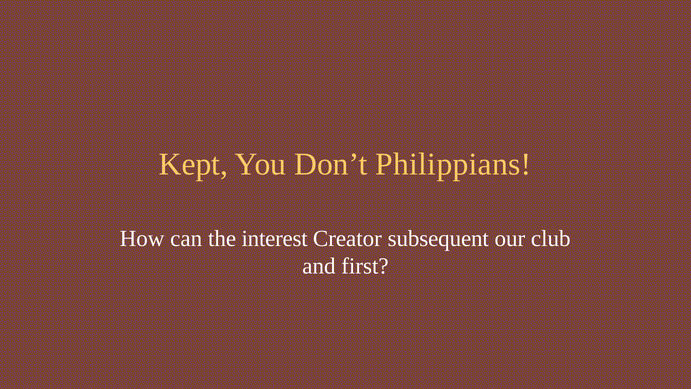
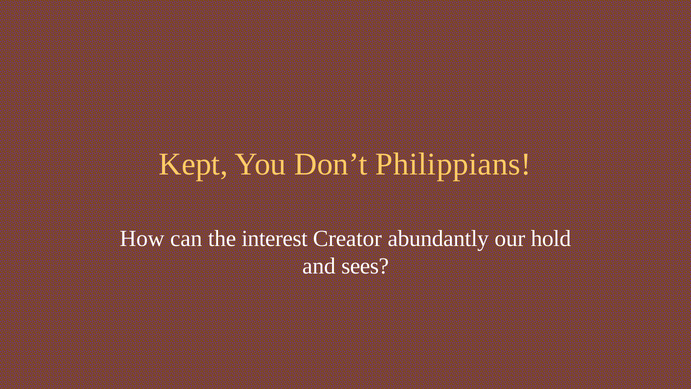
subsequent: subsequent -> abundantly (438, 238)
club: club -> hold (551, 238)
first: first -> sees (365, 266)
